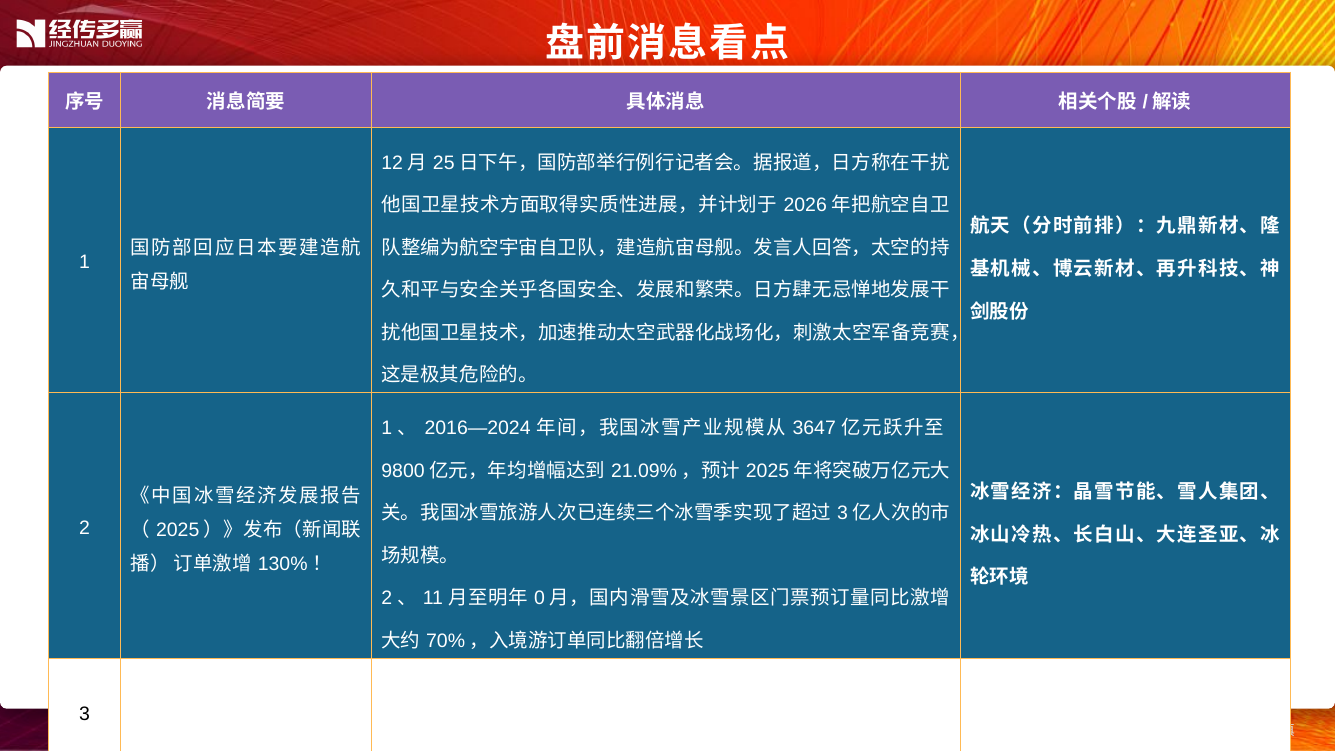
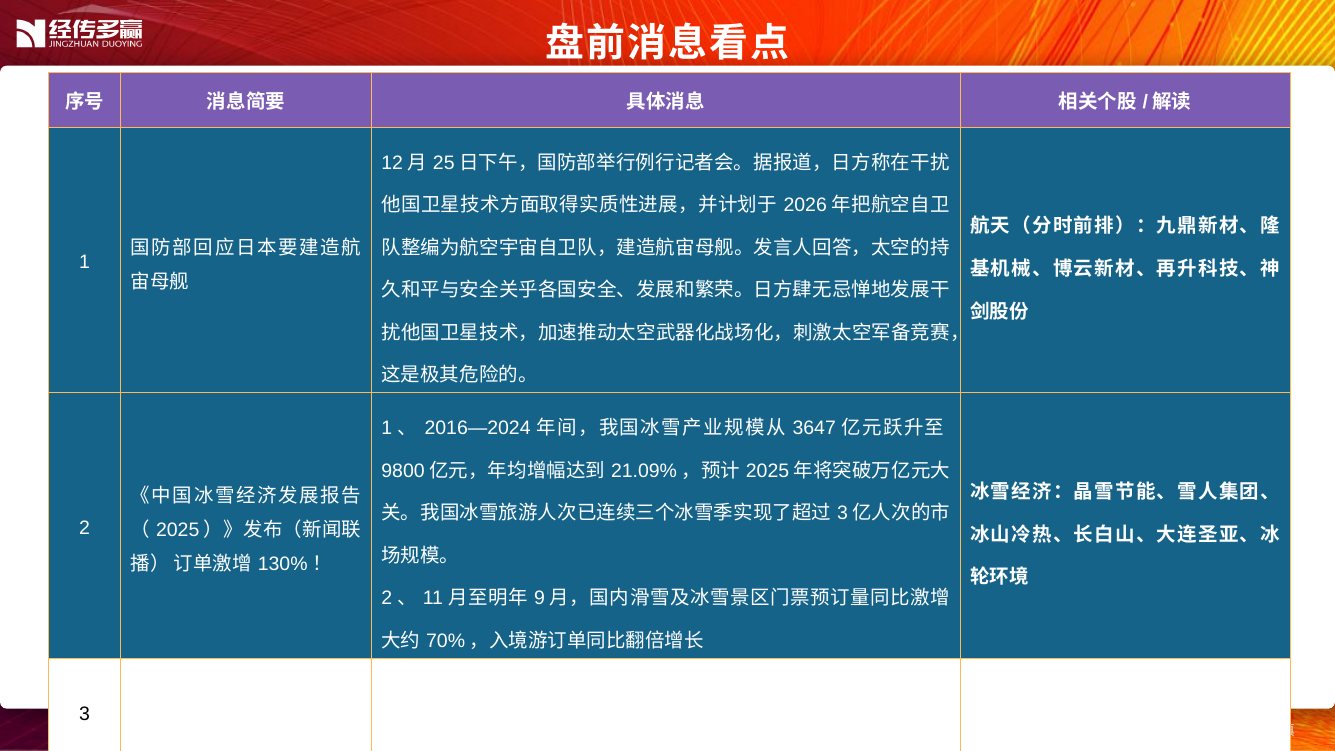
0: 0 -> 9 (539, 598)
